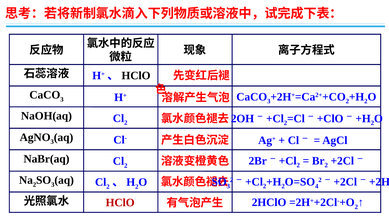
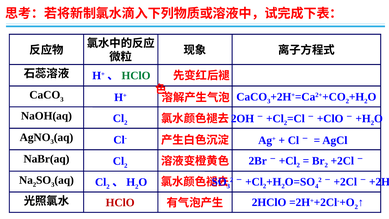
HClO colour: black -> green (136, 76)
